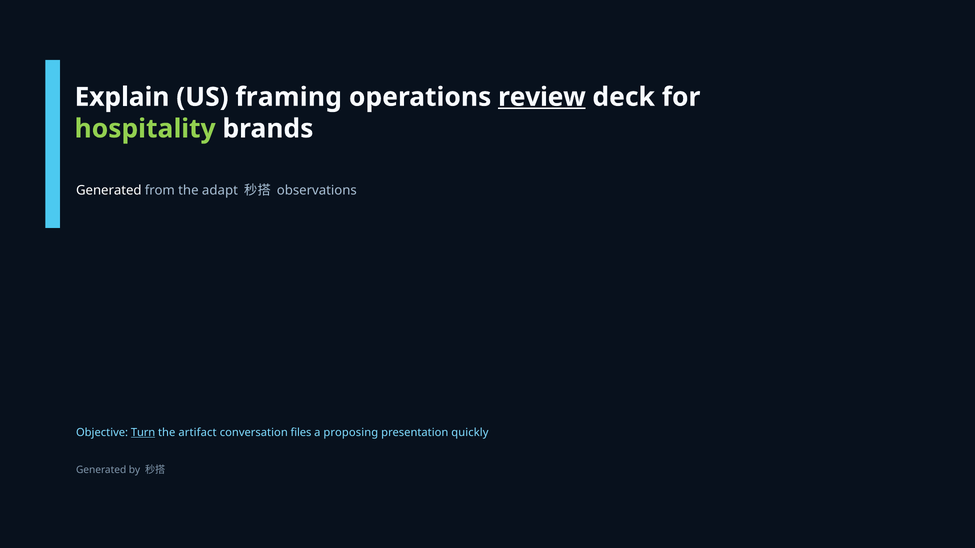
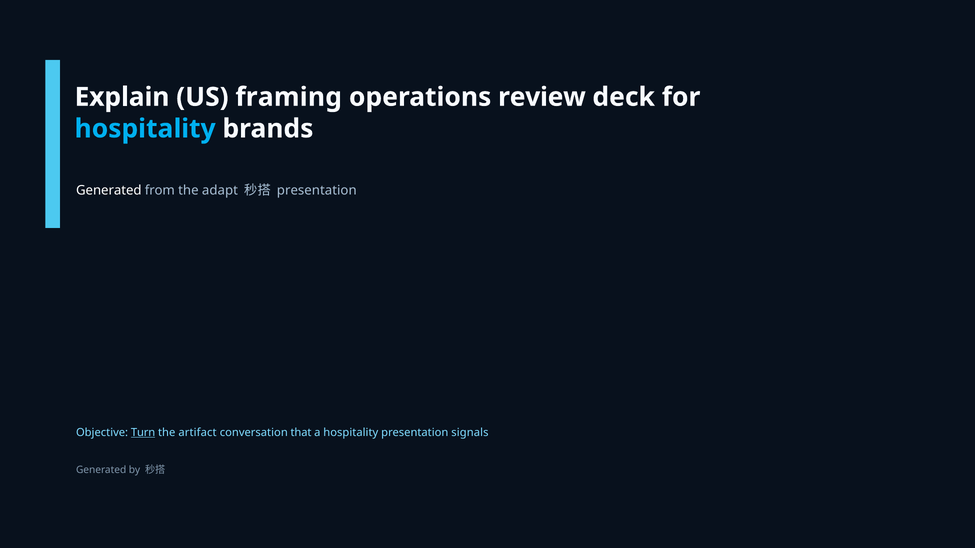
review underline: present -> none (542, 97)
hospitality colour: light green -> light blue (145, 129)
observations: observations -> presentation (317, 190)
files: files -> that (301, 433)
a proposing: proposing -> hospitality (351, 433)
quickly: quickly -> signals (470, 433)
